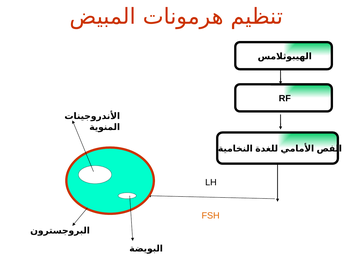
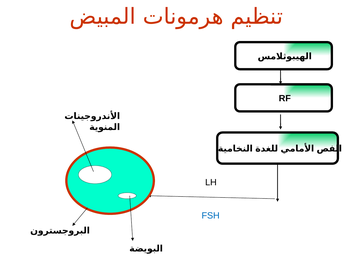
FSH colour: orange -> blue (211, 216)
